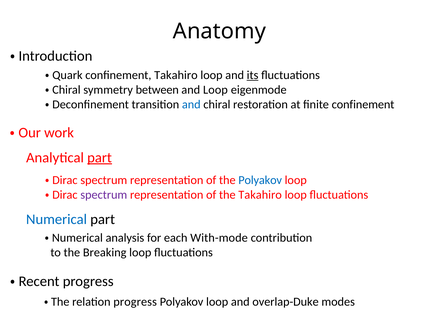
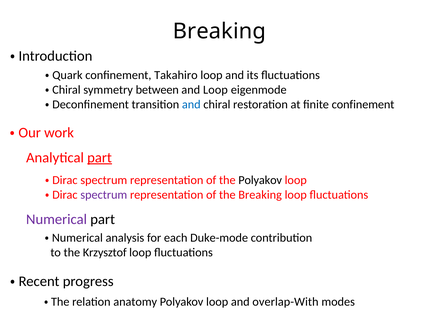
Anatomy: Anatomy -> Breaking (219, 31)
its underline: present -> none (253, 75)
Polyakov colour: blue -> black (260, 180)
the Takahiro: Takahiro -> Breaking (260, 195)
Numerical colour: blue -> purple (57, 219)
With-mode: With-mode -> Duke-mode (219, 238)
Breaking: Breaking -> Krzysztof (105, 253)
relation progress: progress -> anatomy (135, 302)
overlap-Duke: overlap-Duke -> overlap-With (285, 302)
